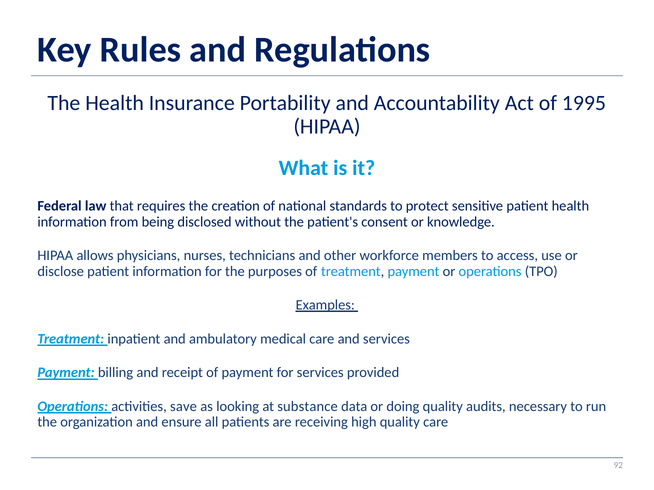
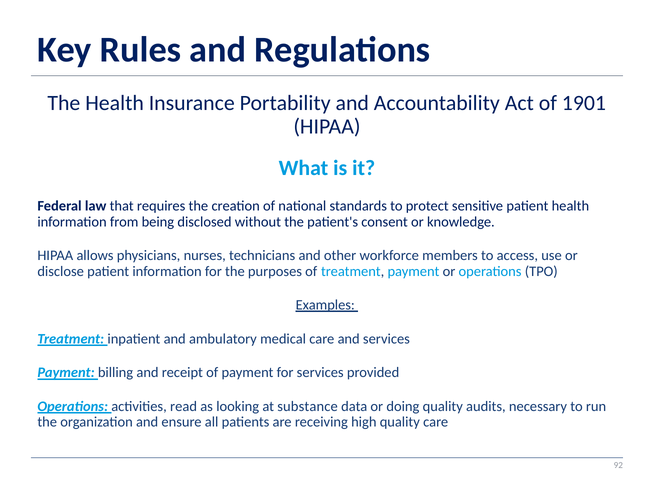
1995: 1995 -> 1901 (584, 103)
save: save -> read (184, 407)
